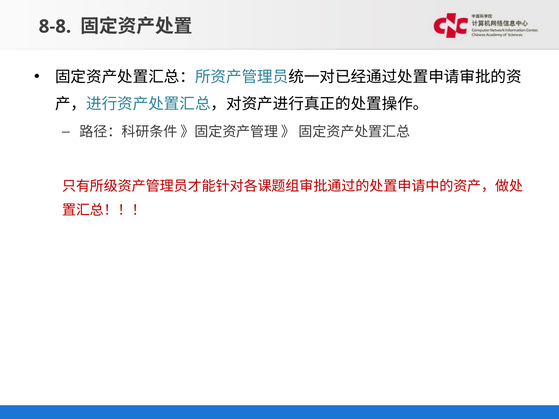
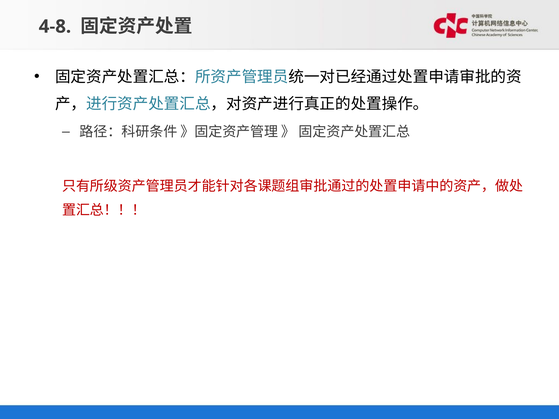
8-8: 8-8 -> 4-8 (55, 27)
